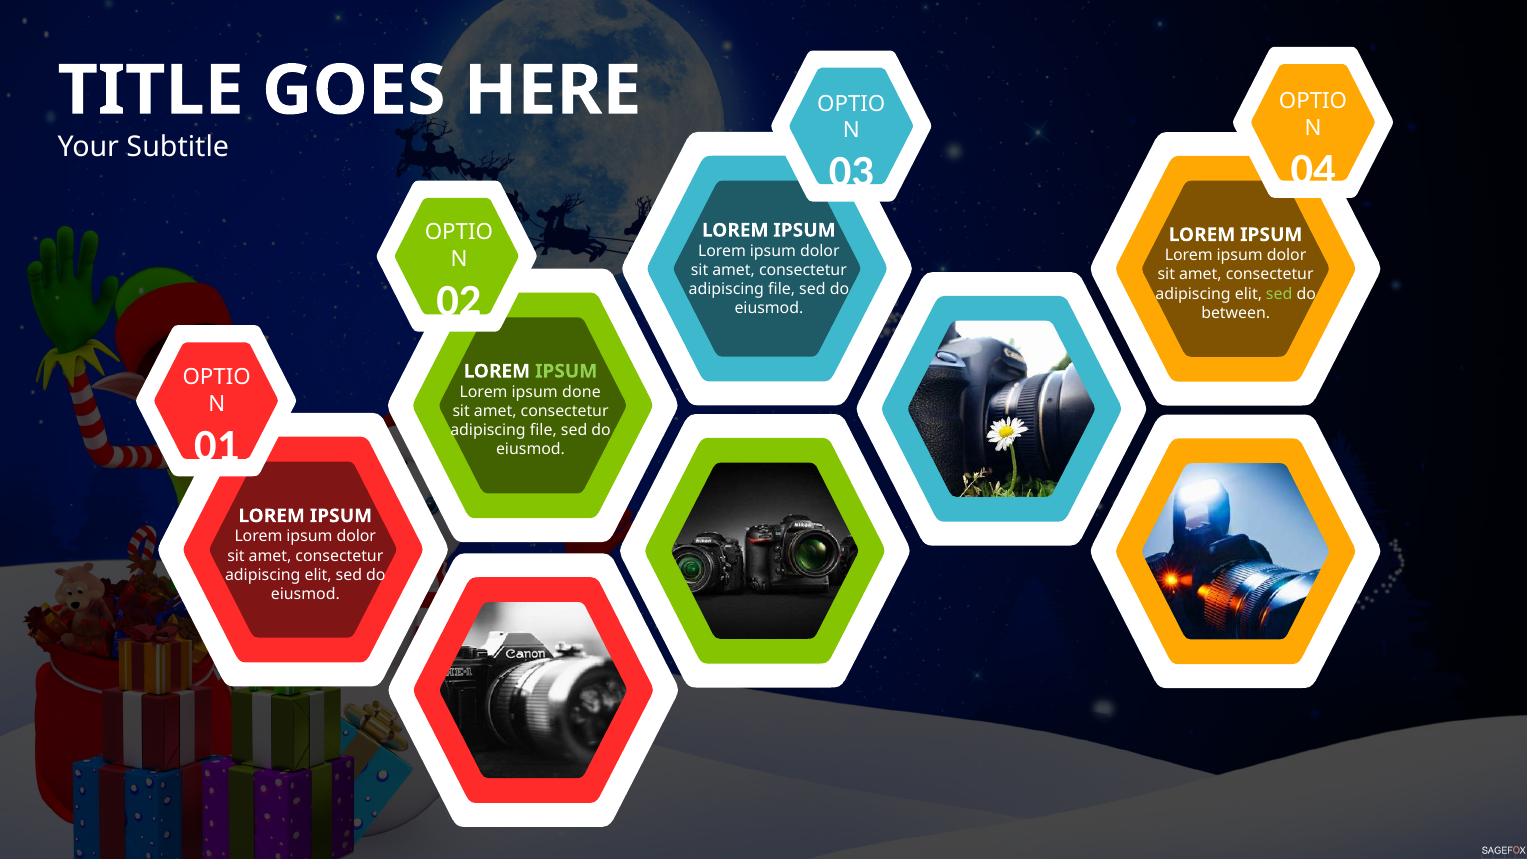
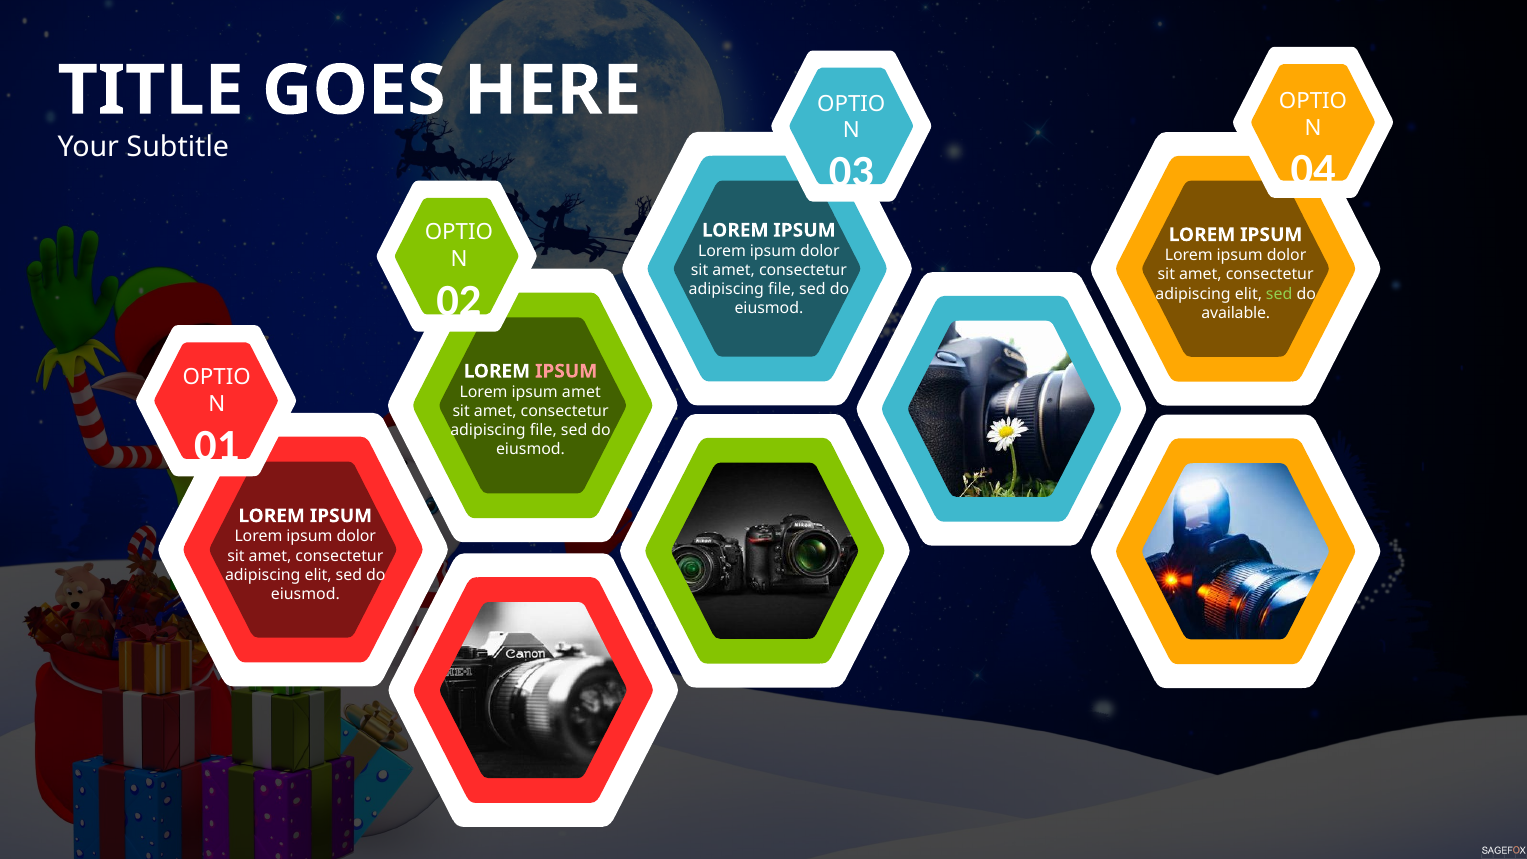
between: between -> available (1236, 313)
IPSUM colour: light green -> pink (566, 371)
ipsum done: done -> amet (581, 392)
